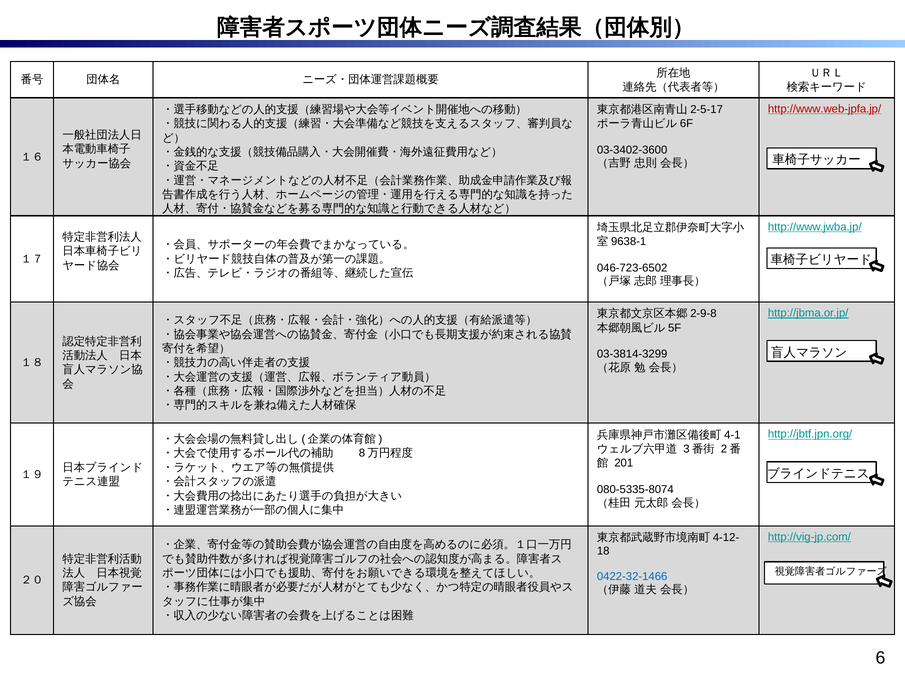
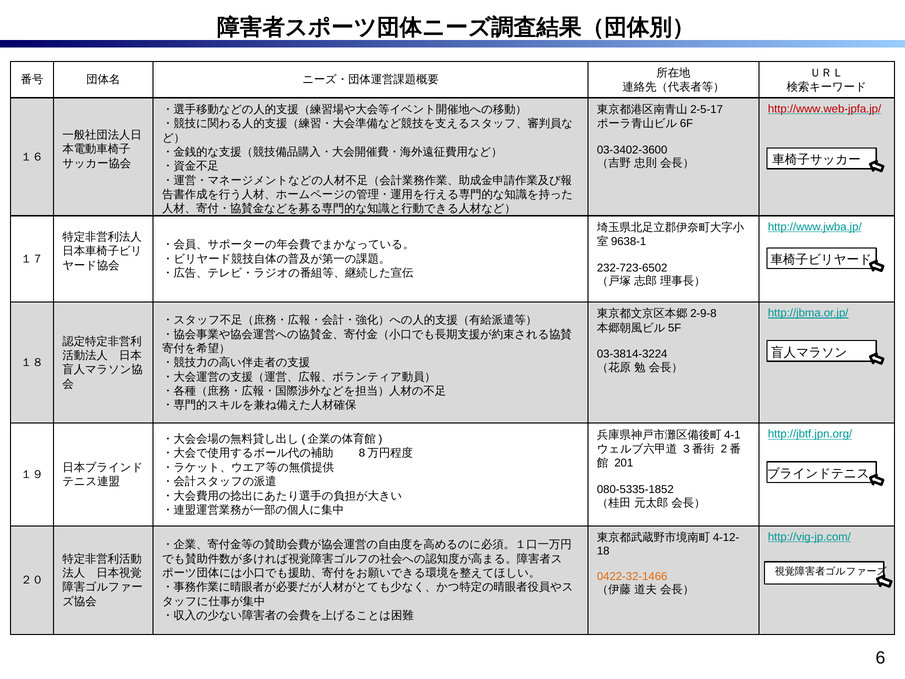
046-723-6502: 046-723-6502 -> 232-723-6502 (632, 268)
03-3814-3299: 03-3814-3299 -> 03-3814-3224 (632, 354)
080-5335-8074: 080-5335-8074 -> 080-5335-1852 (635, 489)
0422-32-1466 colour: blue -> orange (632, 576)
